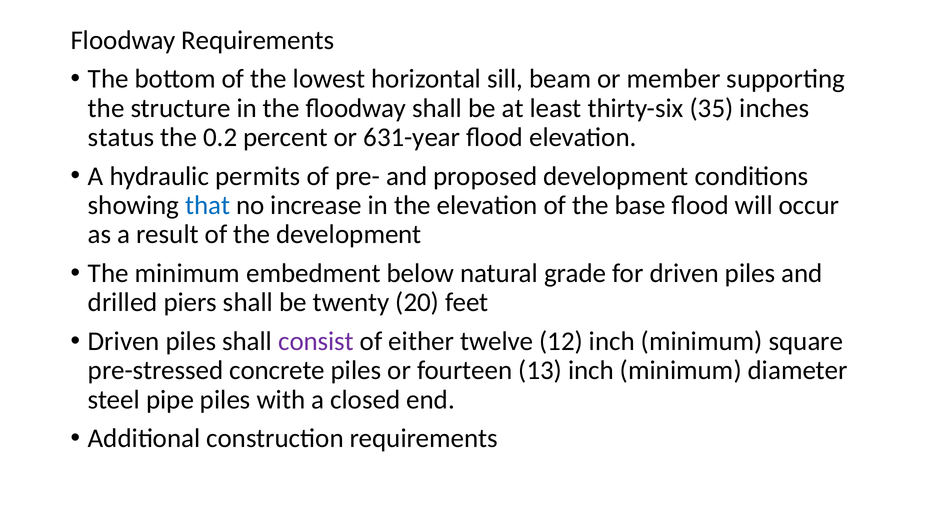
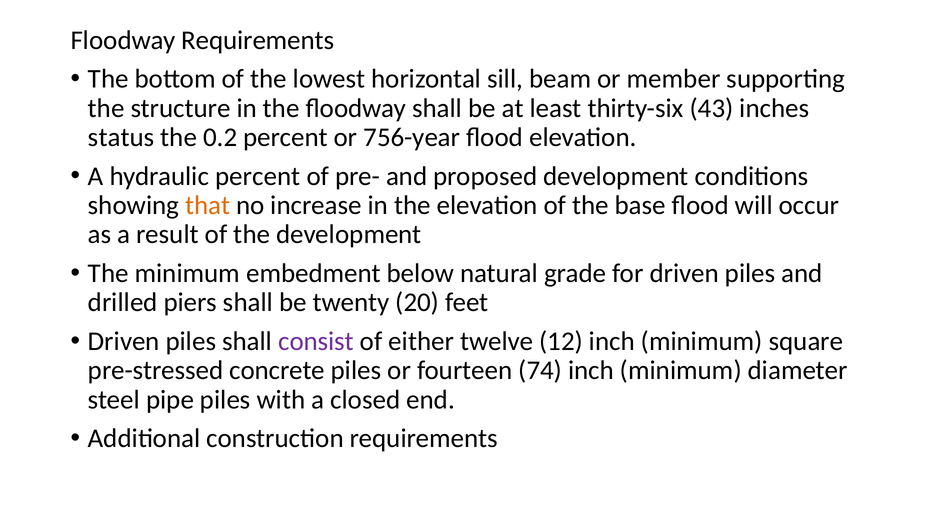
35: 35 -> 43 (712, 108)
631-year: 631-year -> 756-year (412, 137)
hydraulic permits: permits -> percent (258, 176)
that colour: blue -> orange (208, 205)
13: 13 -> 74 (540, 370)
